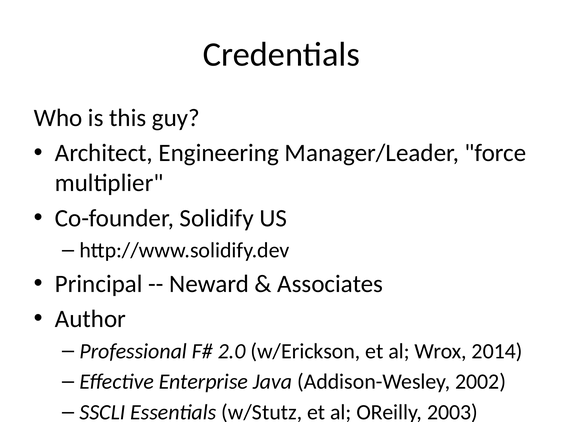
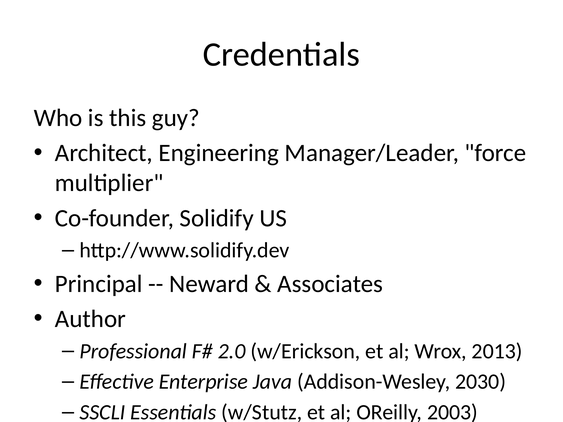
2014: 2014 -> 2013 (497, 351)
2002: 2002 -> 2030 (481, 382)
